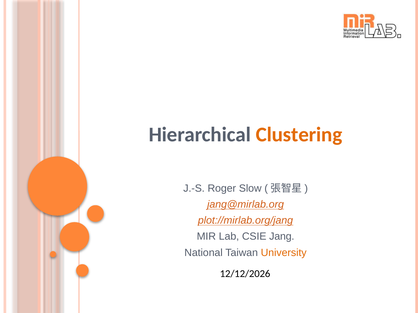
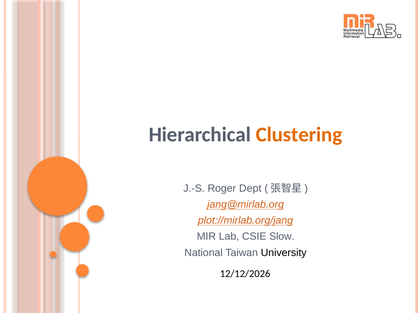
Slow: Slow -> Dept (250, 189)
Jang: Jang -> Slow (282, 237)
University colour: orange -> black (284, 253)
